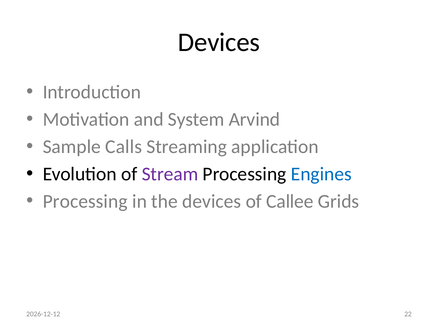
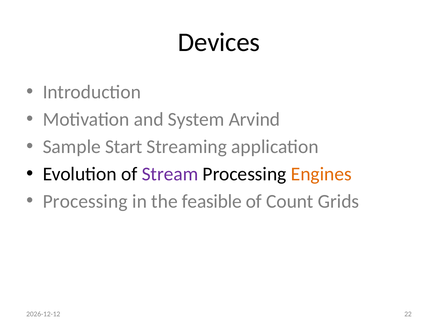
Calls: Calls -> Start (124, 146)
Engines colour: blue -> orange (321, 174)
the devices: devices -> feasible (212, 201)
Callee: Callee -> Count (290, 201)
